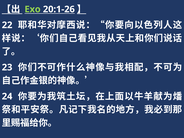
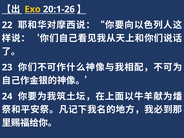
Exo colour: light green -> yellow (33, 9)
